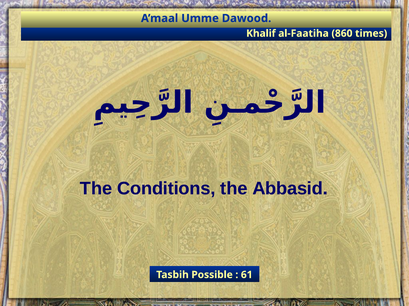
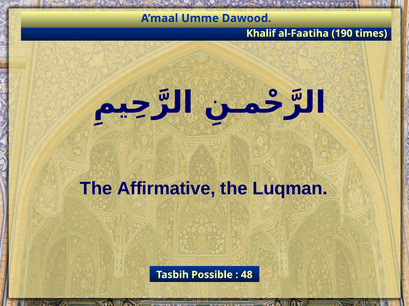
860: 860 -> 190 (342, 33)
Conditions: Conditions -> Affirmative (166, 189)
Abbasid: Abbasid -> Luqman (290, 189)
61: 61 -> 48 (247, 275)
